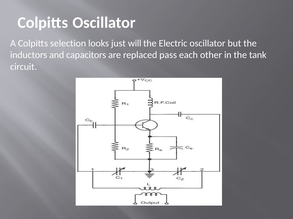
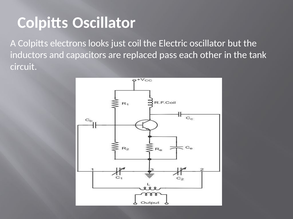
selection: selection -> electrons (68, 43)
will: will -> coil (135, 43)
